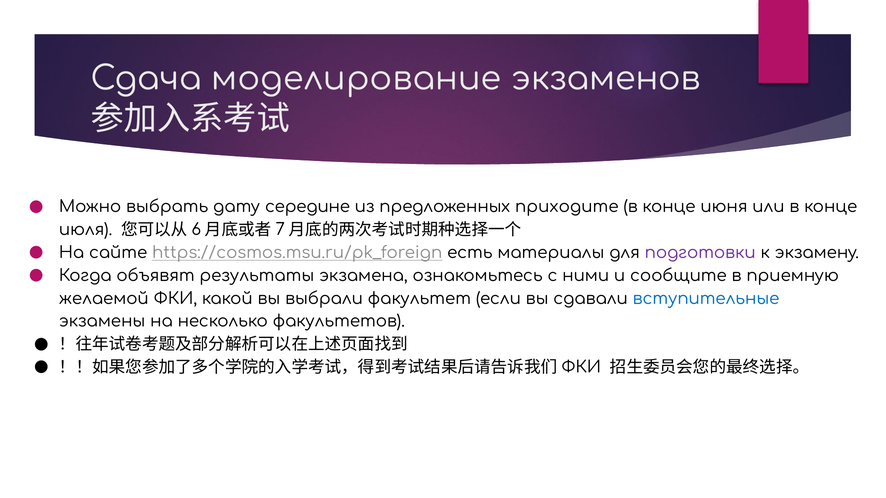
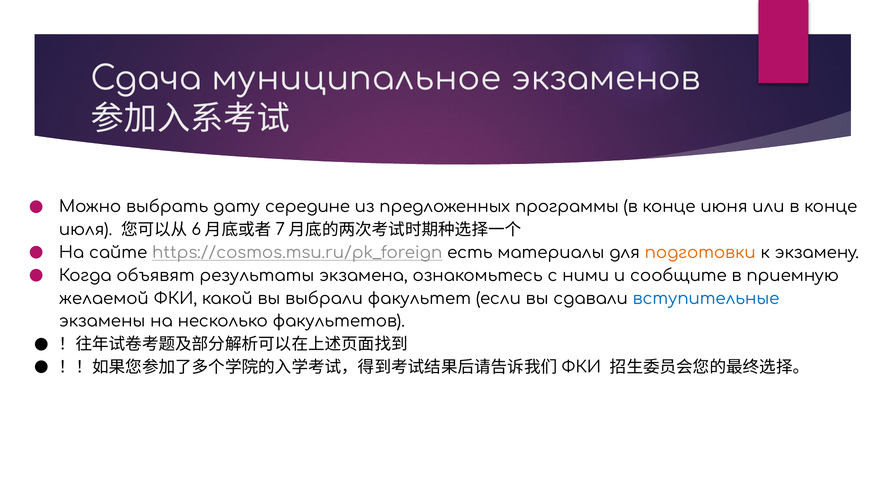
моделирование: моделирование -> муниципальное (356, 79)
приходите: приходите -> программы (567, 207)
подготовки colour: purple -> orange (700, 253)
